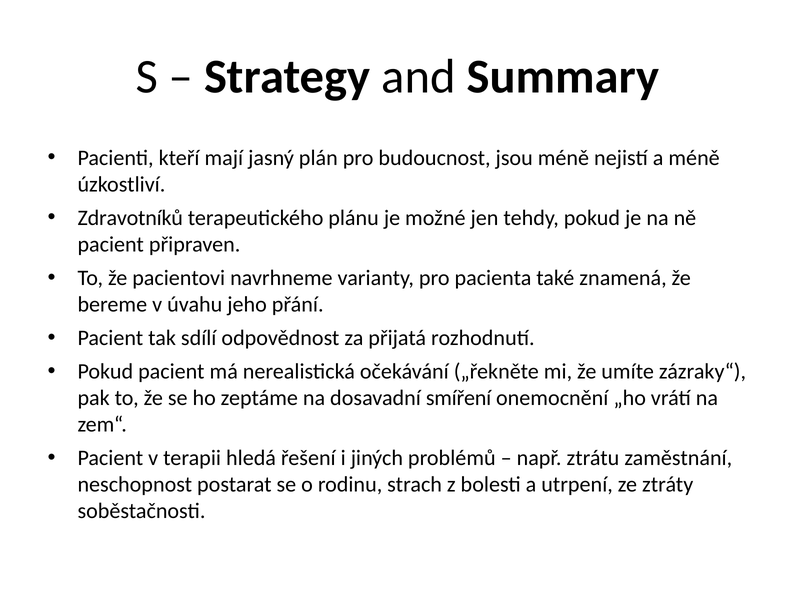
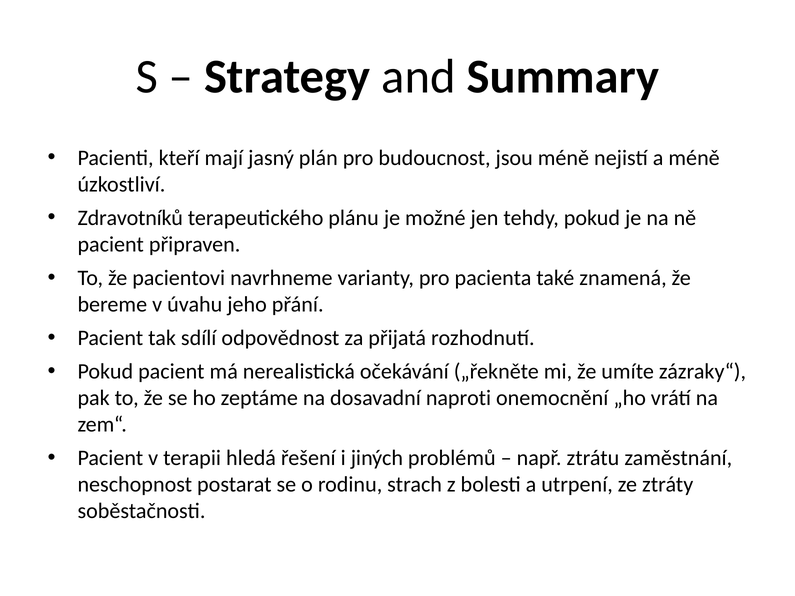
smíření: smíření -> naproti (458, 398)
